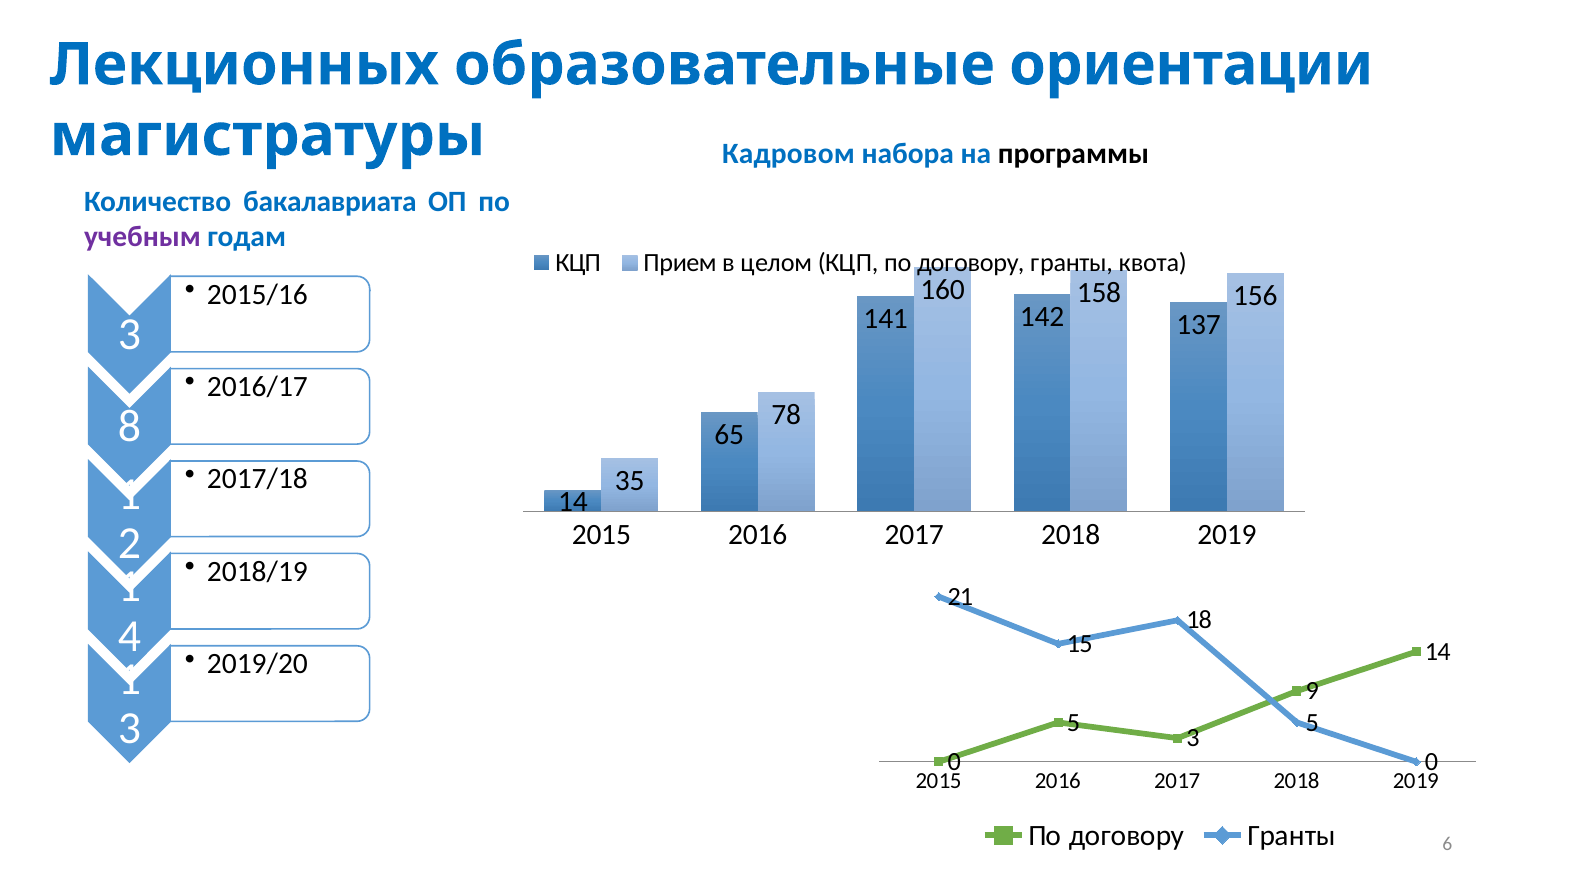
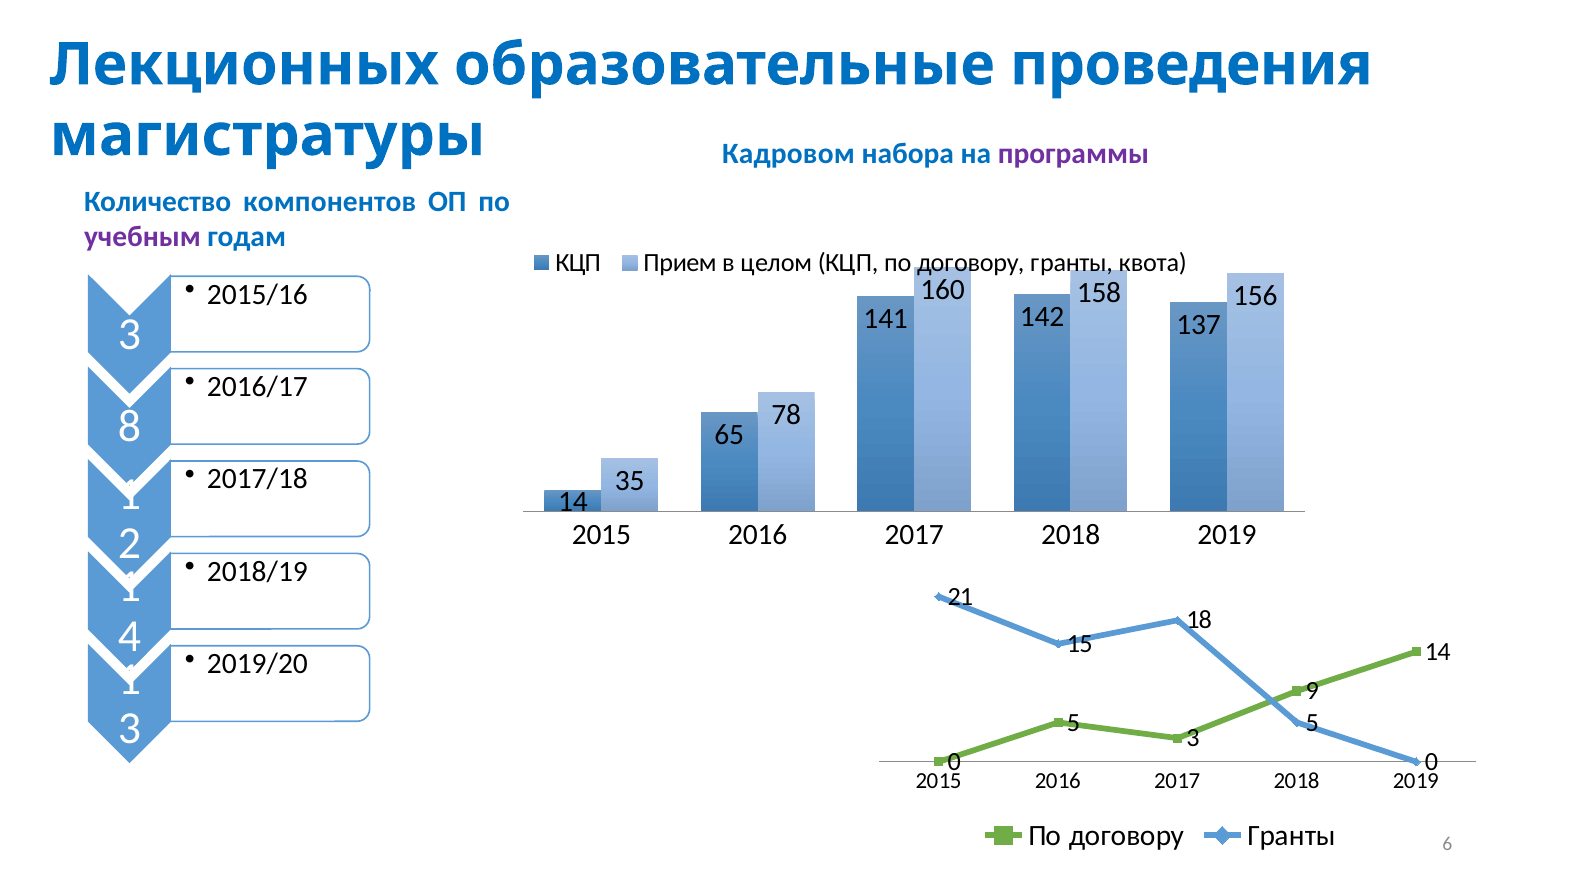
ориентации: ориентации -> проведения (1191, 65)
программы colour: black -> purple (1073, 154)
бакалавриата: бакалавриата -> компонентов (330, 202)
